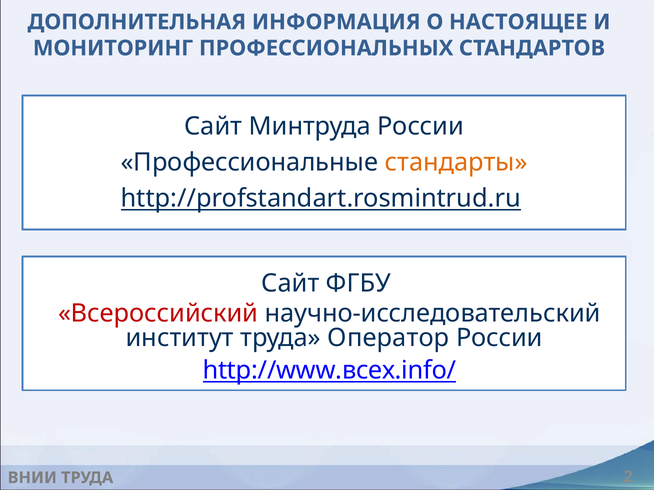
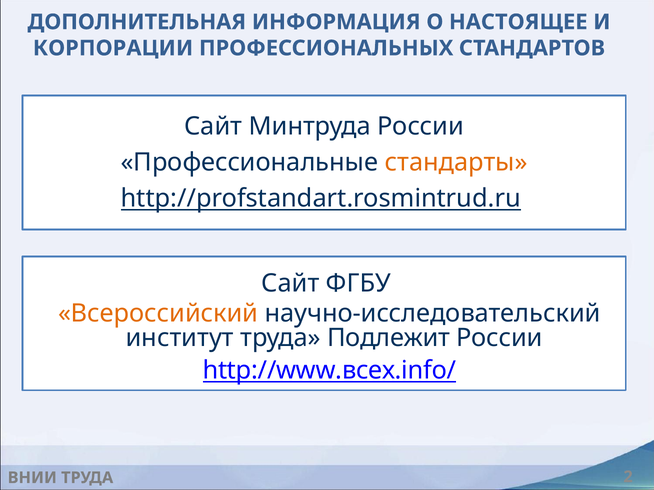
МОНИТОРИНГ: МОНИТОРИНГ -> КОРПОРАЦИИ (113, 48)
Всероссийский colour: red -> orange (158, 314)
Оператор: Оператор -> Подлежит (389, 338)
